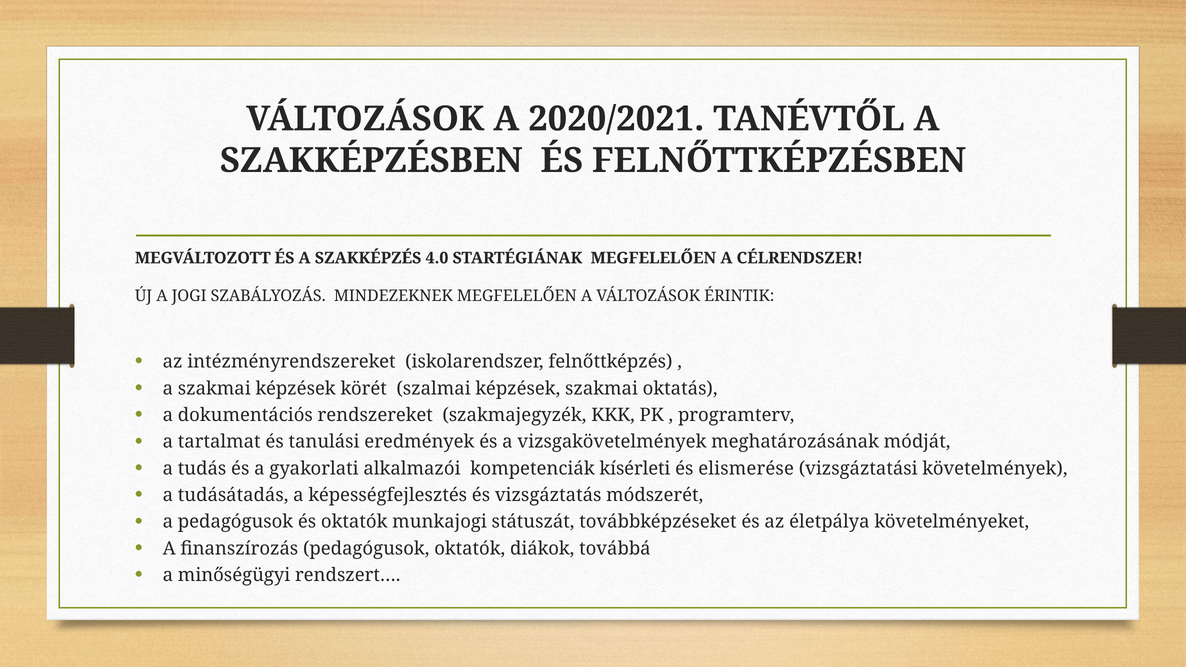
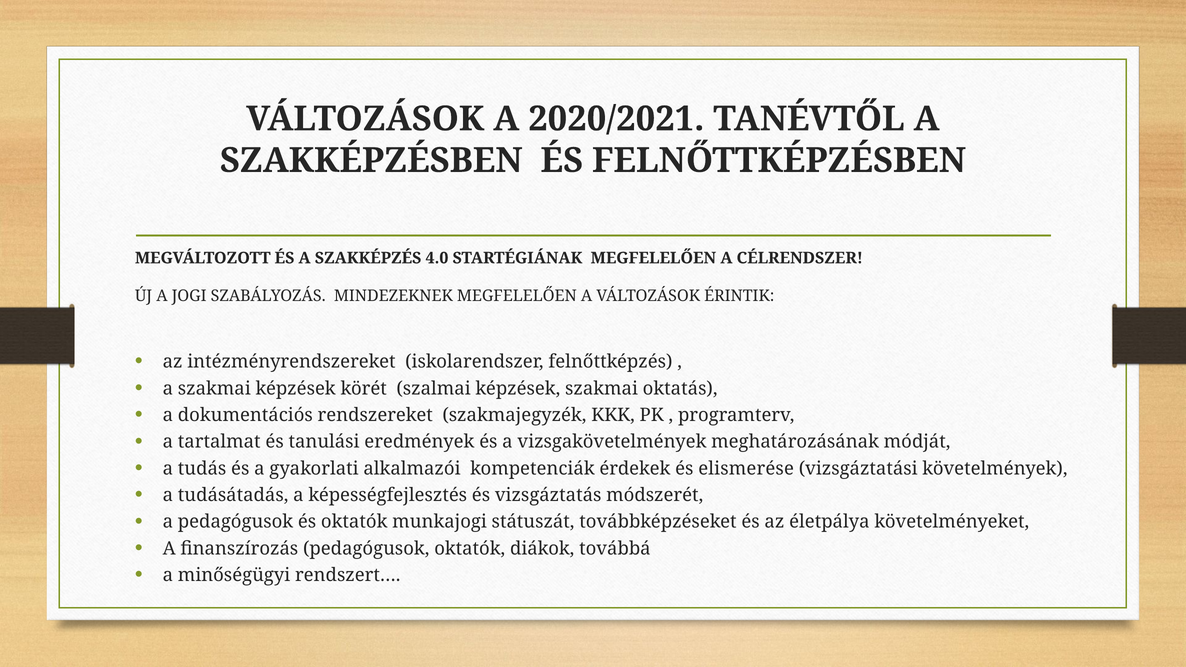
kísérleti: kísérleti -> érdekek (635, 469)
